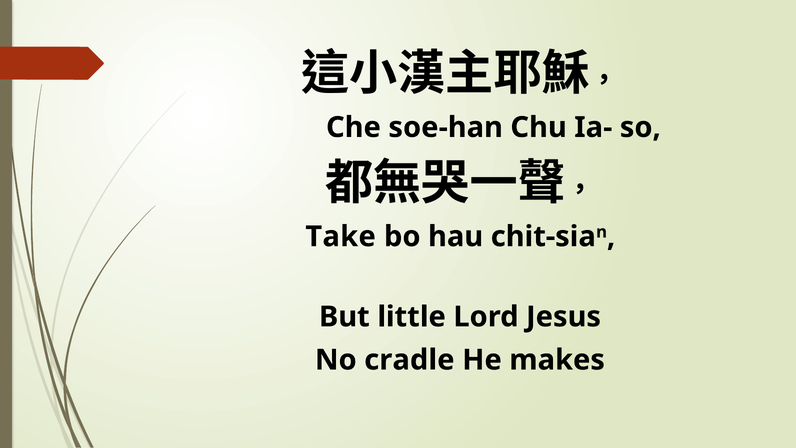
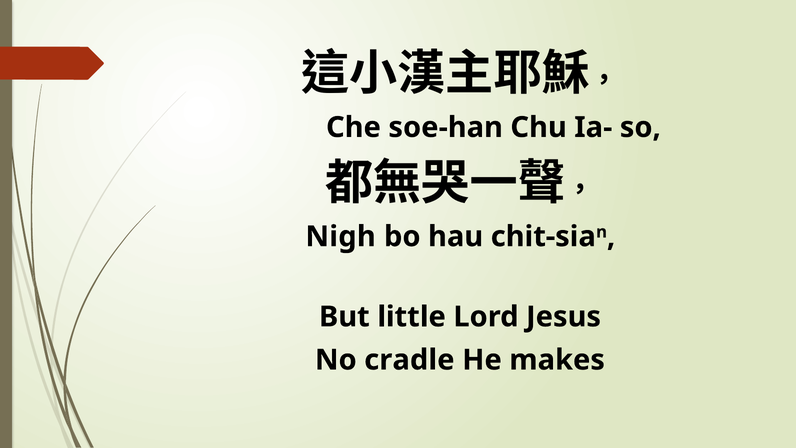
Take: Take -> Nigh (341, 236)
